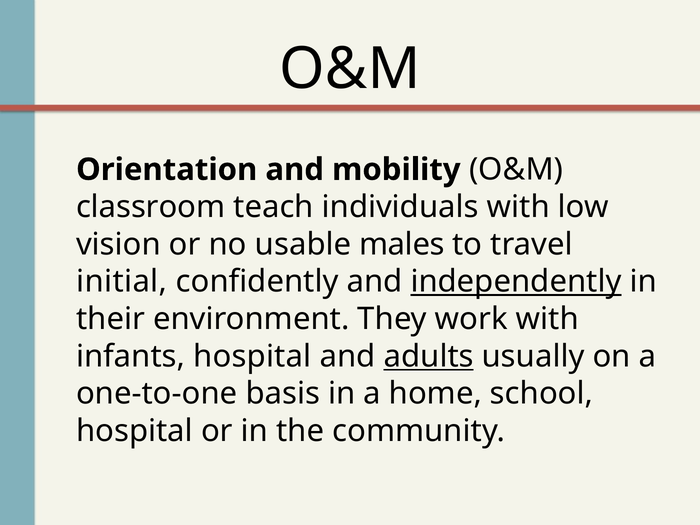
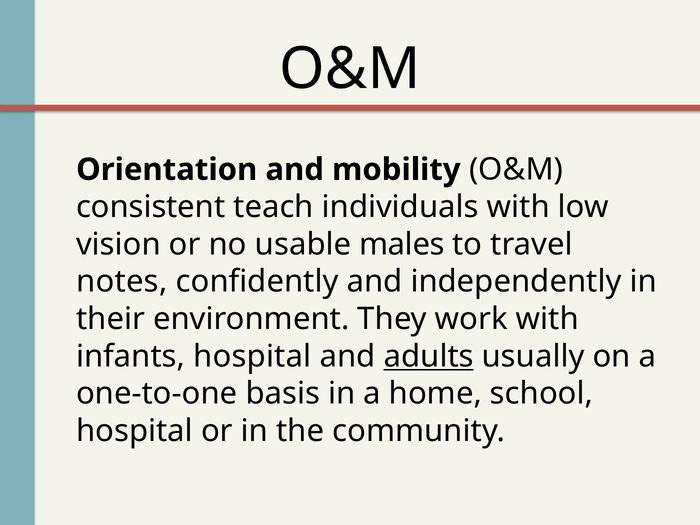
classroom: classroom -> consistent (151, 207)
initial: initial -> notes (122, 282)
independently underline: present -> none (516, 282)
